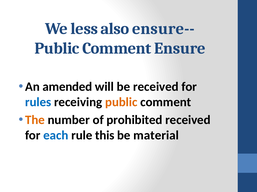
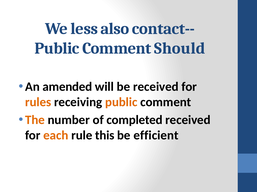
ensure--: ensure-- -> contact-- (163, 29)
Ensure: Ensure -> Should (180, 48)
rules colour: blue -> orange (38, 102)
prohibited: prohibited -> completed (135, 120)
each colour: blue -> orange (56, 136)
material: material -> efficient (156, 136)
